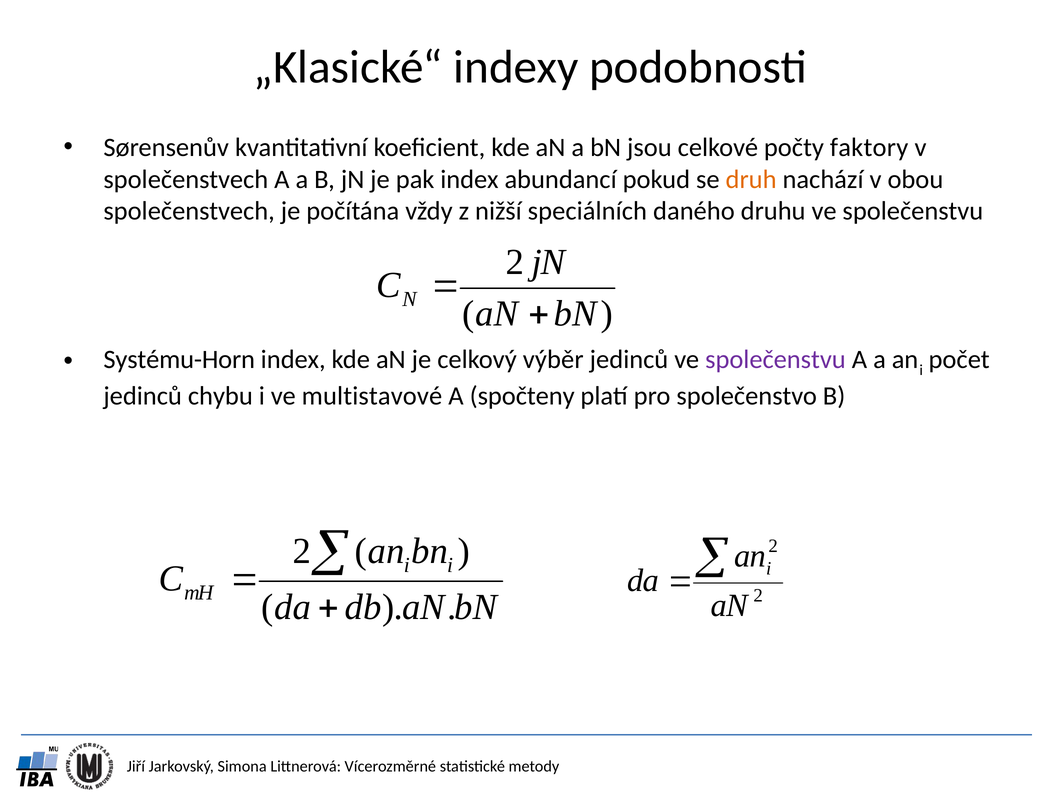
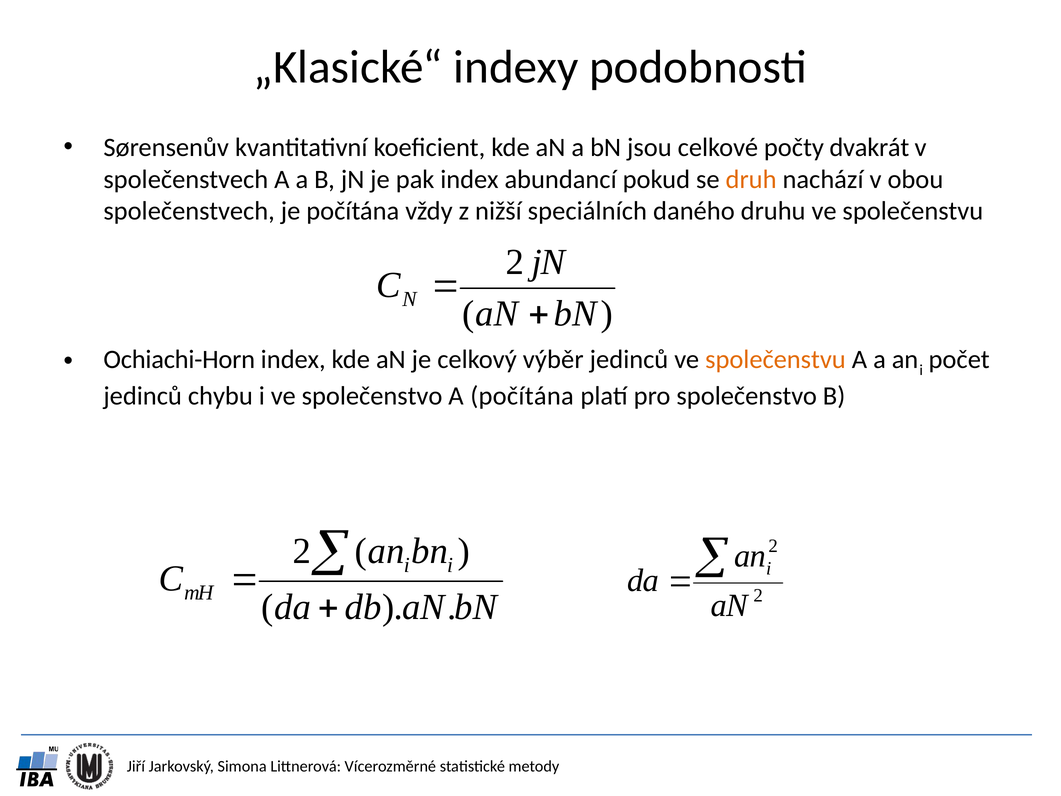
faktory: faktory -> dvakrát (869, 147)
Systému-Horn: Systému-Horn -> Ochiachi-Horn (179, 360)
společenstvu colour: purple -> orange (775, 360)
ve multistavové: multistavové -> společenstvo (372, 396)
A spočteny: spočteny -> počítána (522, 396)
